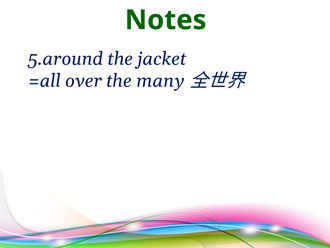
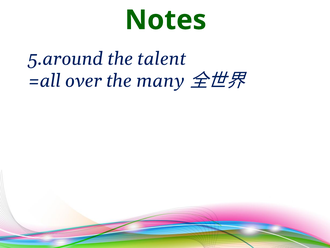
jacket: jacket -> talent (162, 59)
